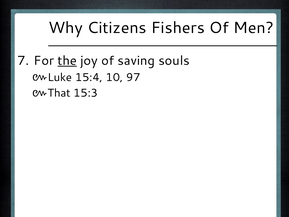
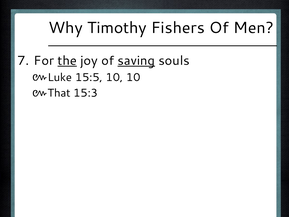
Citizens: Citizens -> Timothy (117, 28)
saving underline: none -> present (136, 61)
15:4: 15:4 -> 15:5 (89, 77)
10 97: 97 -> 10 (133, 77)
